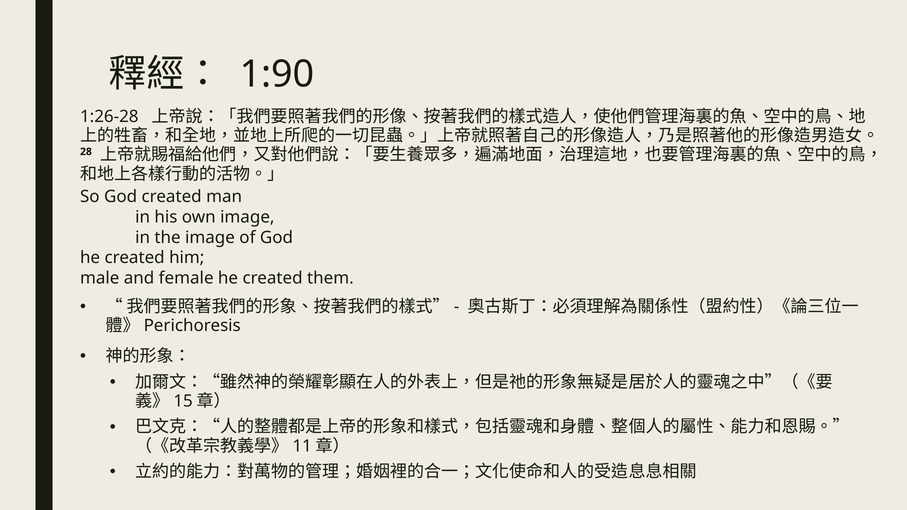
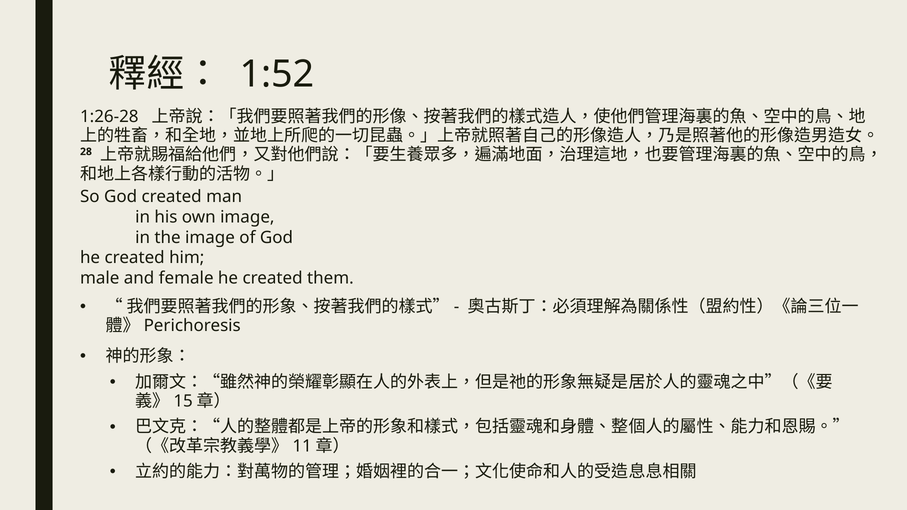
1:90: 1:90 -> 1:52 (277, 74)
